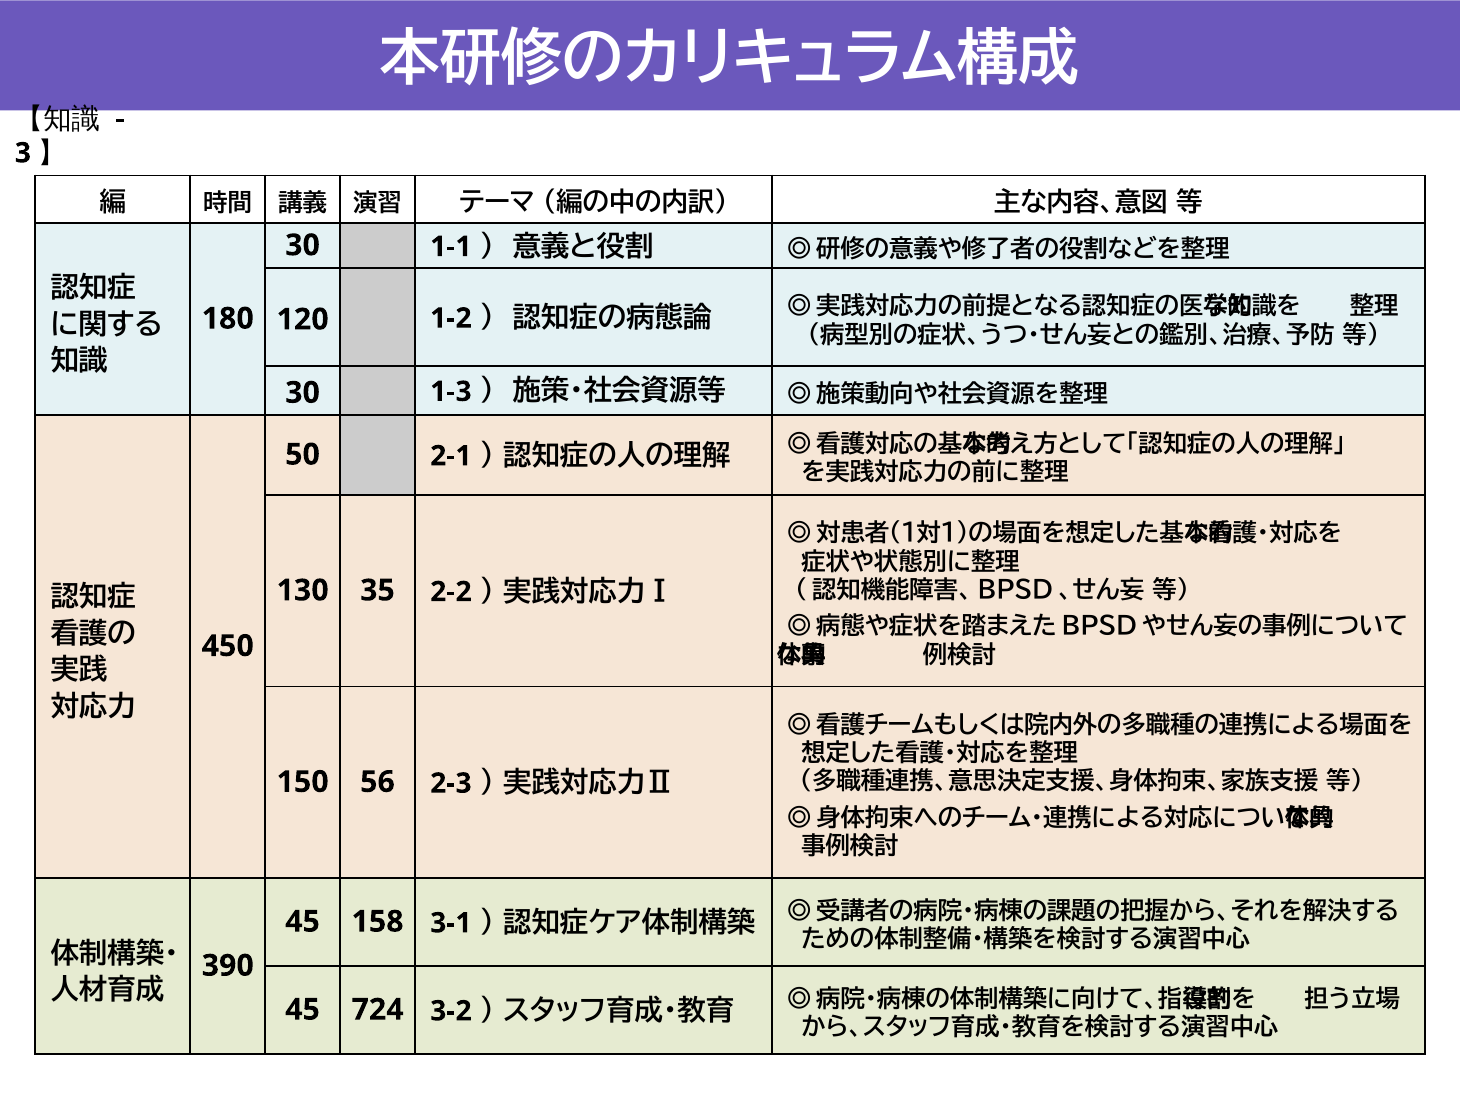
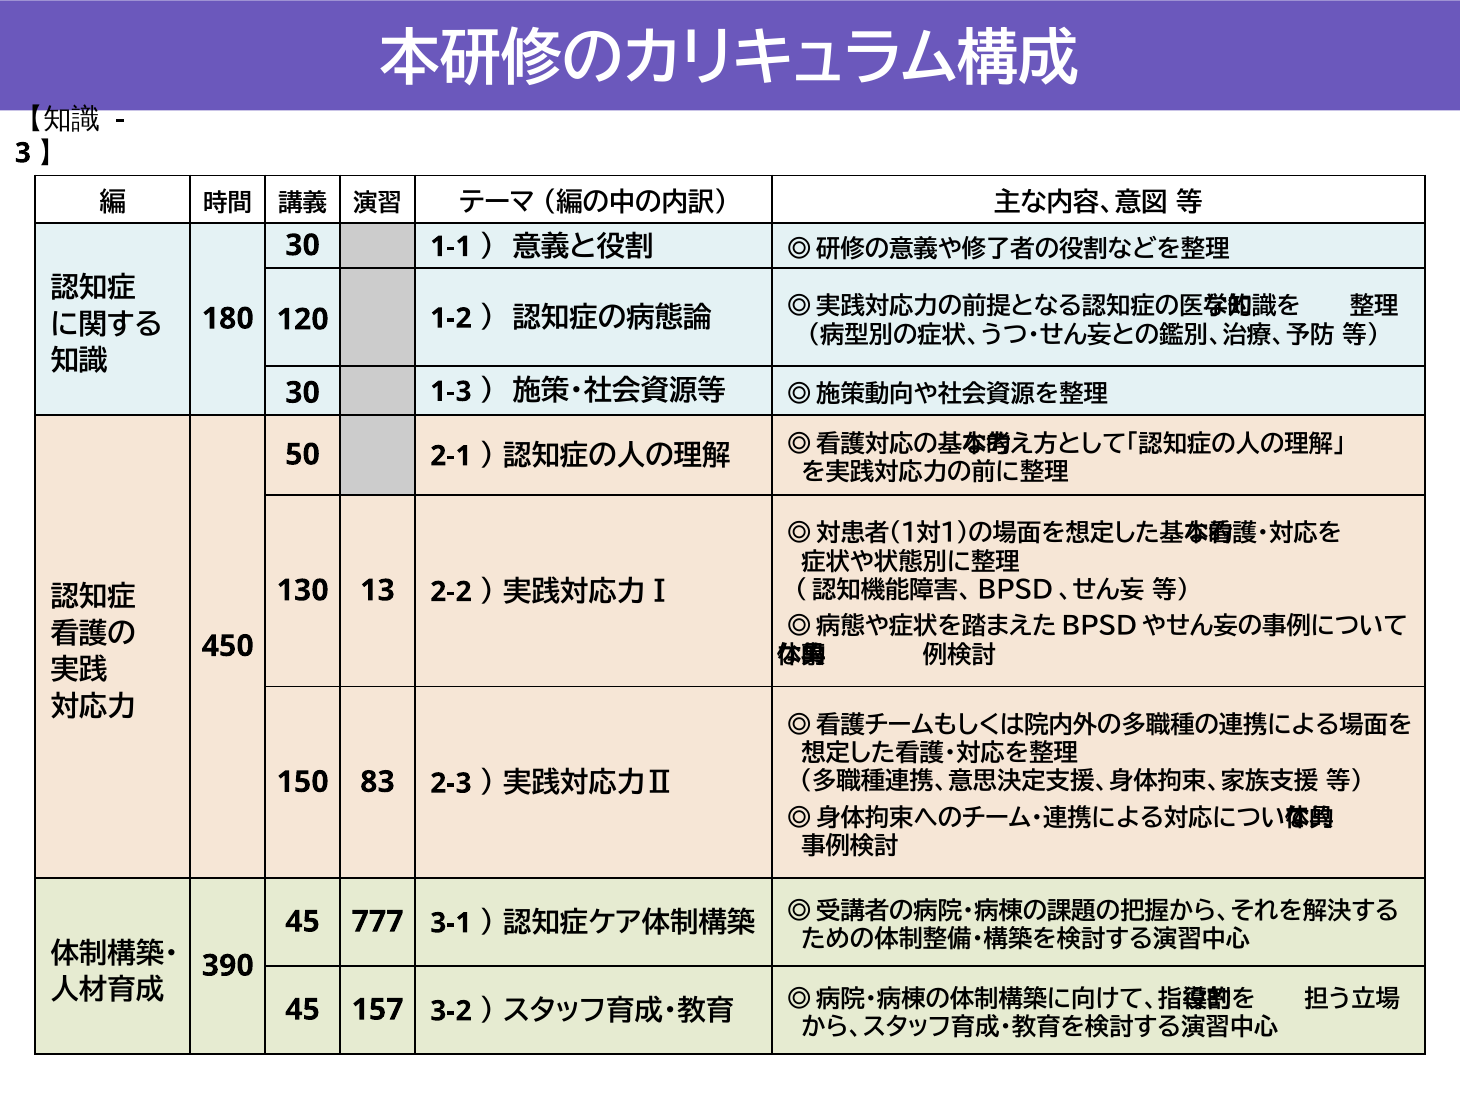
35: 35 -> 13 (377, 590)
56: 56 -> 83 (377, 782)
158: 158 -> 777 (378, 922)
724: 724 -> 157 (378, 1010)
